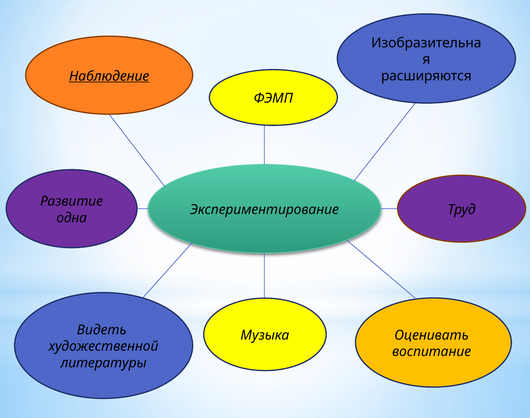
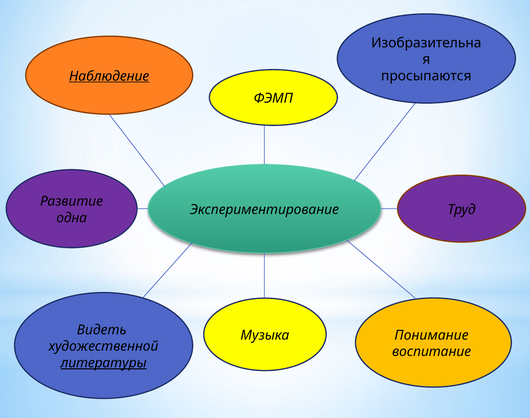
расширяются: расширяются -> просыпаются (426, 76)
Оценивать: Оценивать -> Понимание (431, 335)
литературы underline: none -> present (104, 362)
